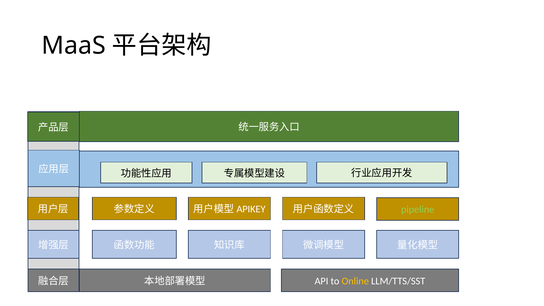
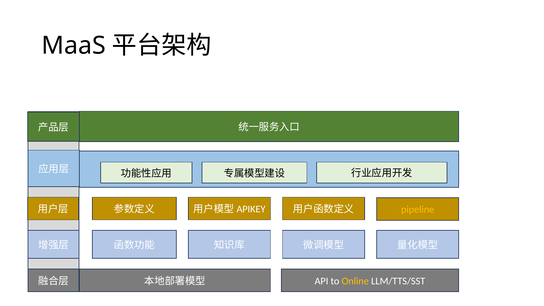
pipeline colour: light green -> yellow (418, 210)
